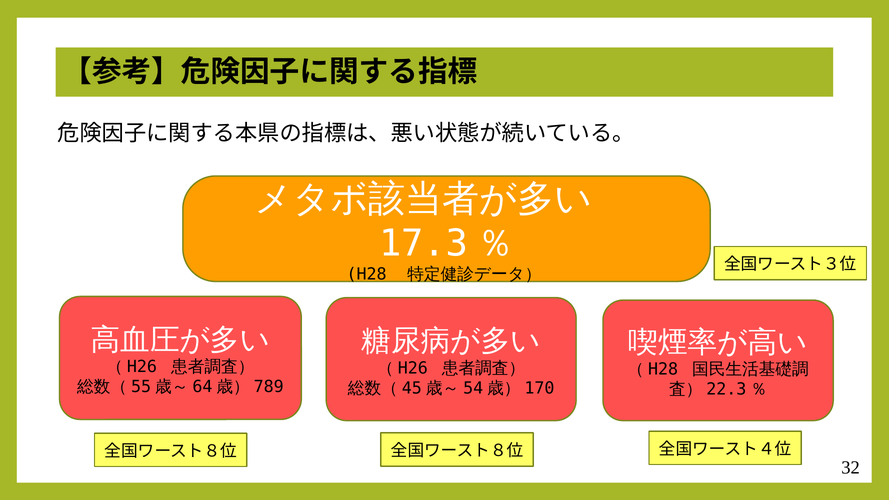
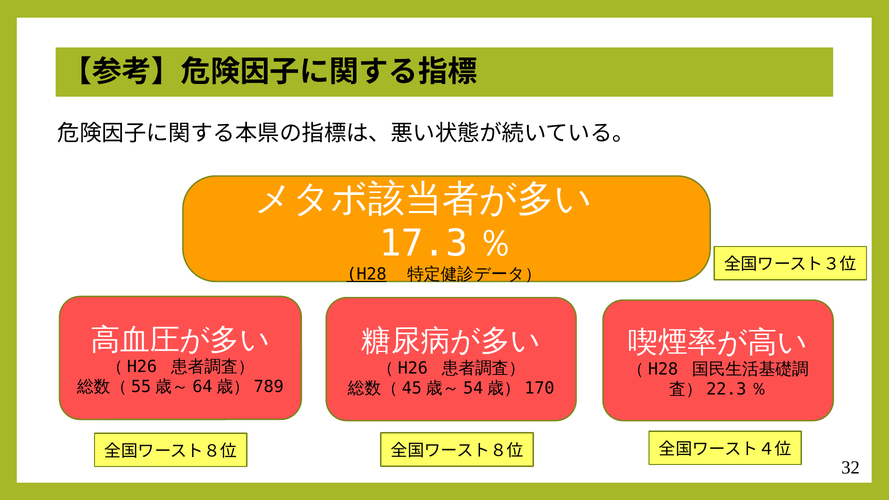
H28 underline: none -> present (367, 274)
